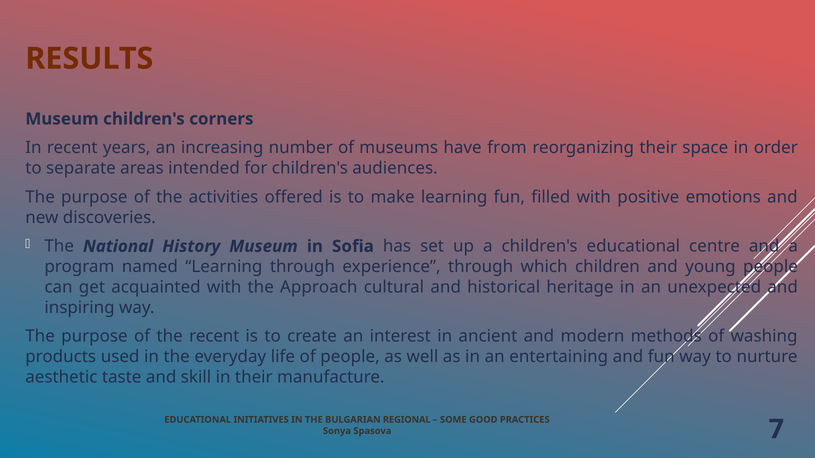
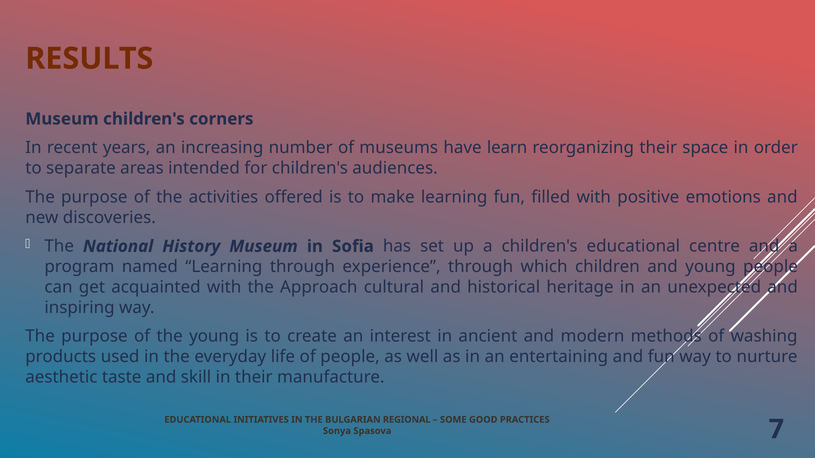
from: from -> learn (507, 148)
the recent: recent -> young (214, 337)
